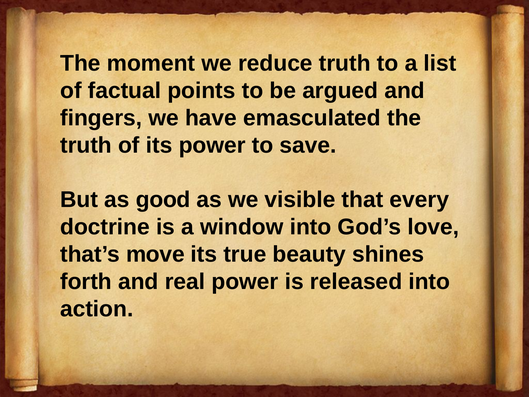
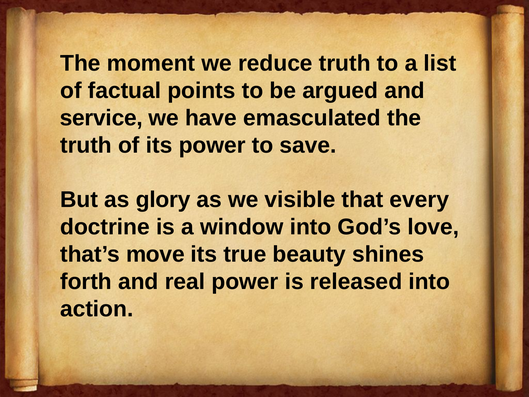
fingers: fingers -> service (101, 118)
good: good -> glory (163, 200)
